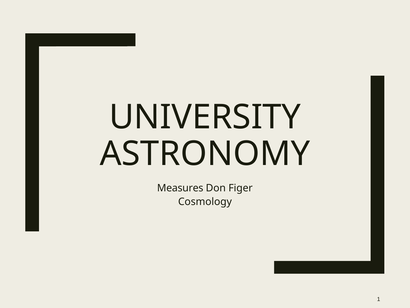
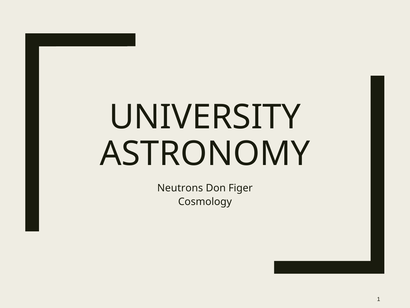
Measures: Measures -> Neutrons (180, 188)
